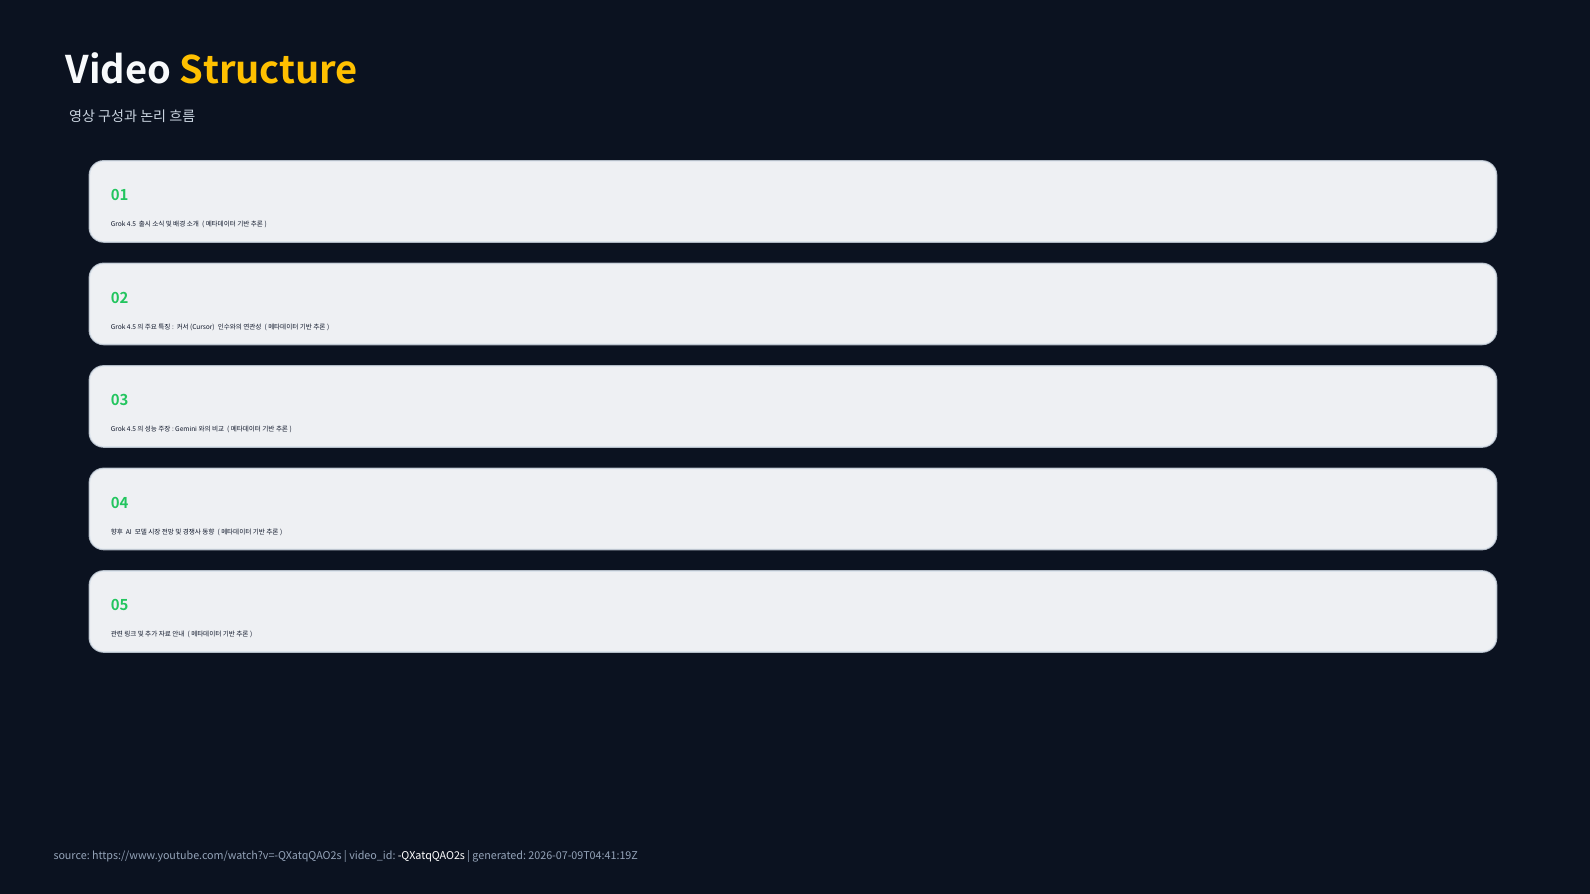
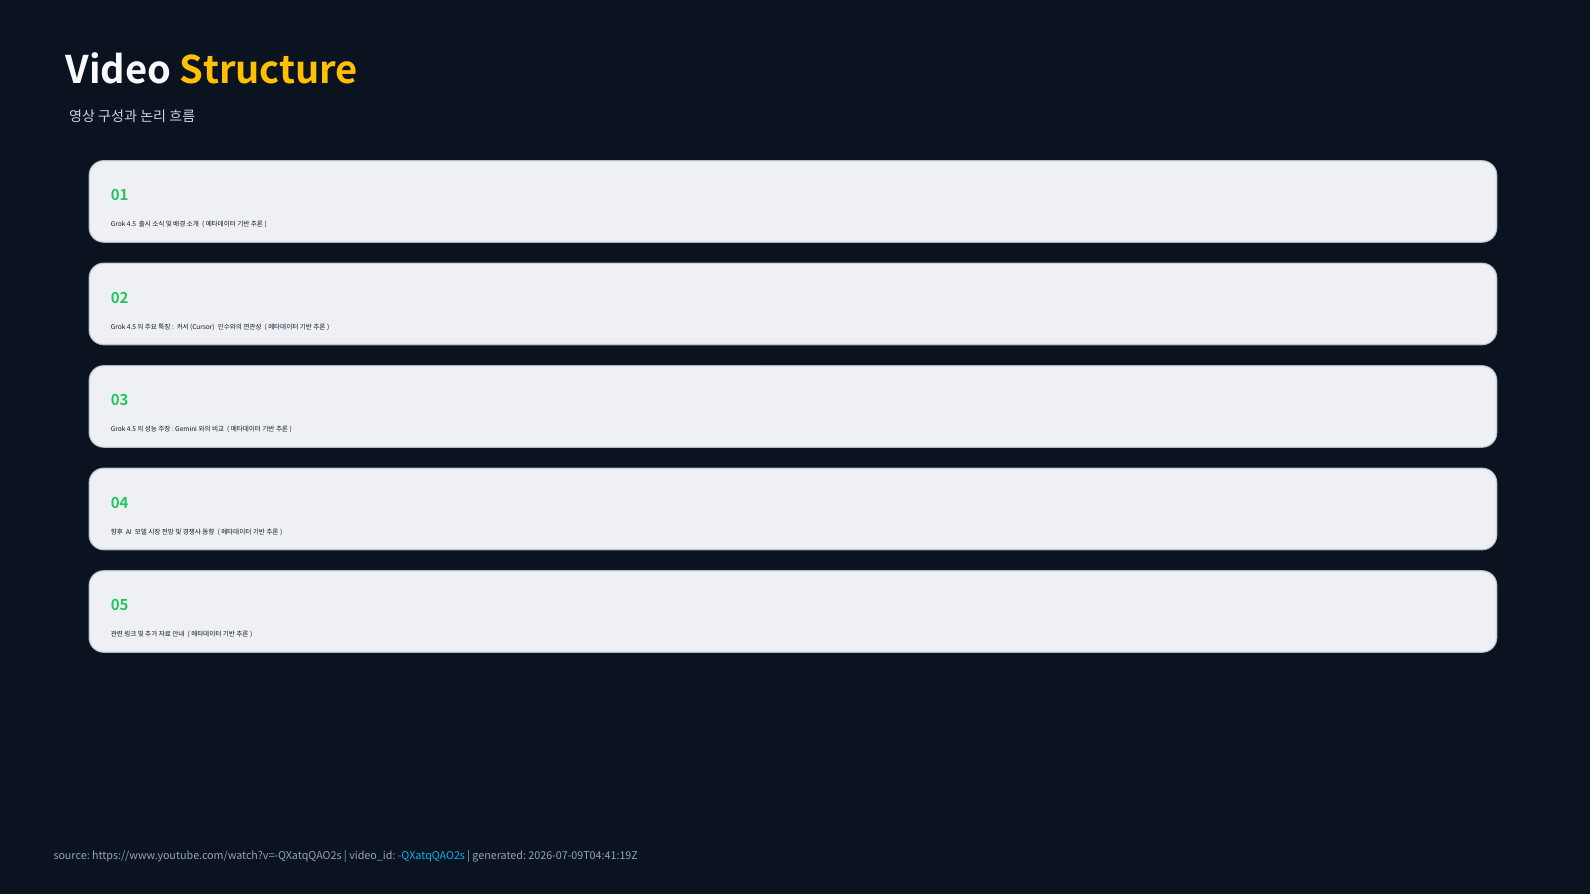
QXatqQAO2s colour: white -> light blue (431, 856)
